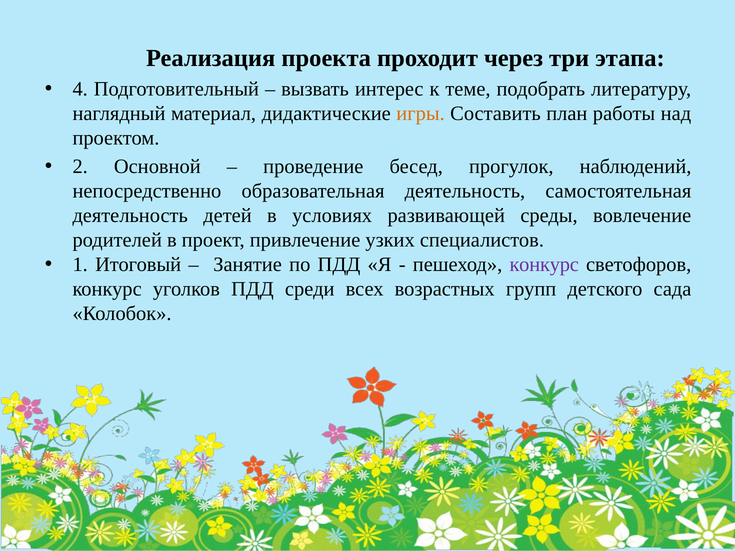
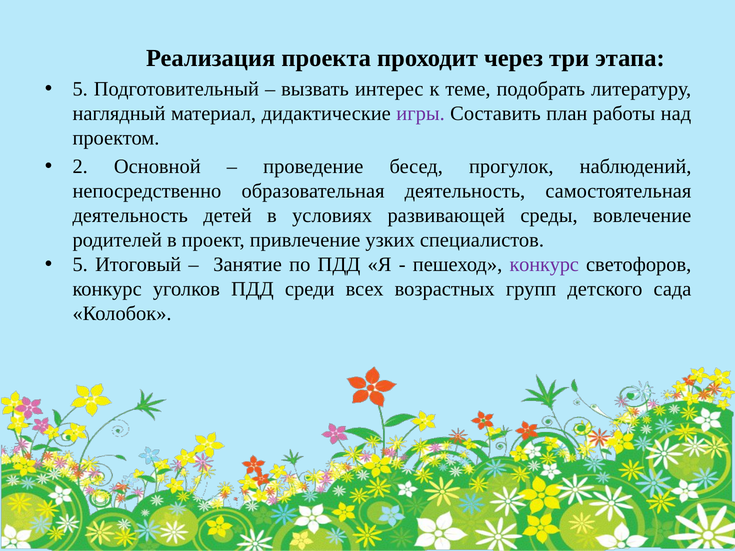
4: 4 -> 5 (80, 89)
игры colour: orange -> purple (421, 114)
1: 1 -> 5 (80, 265)
